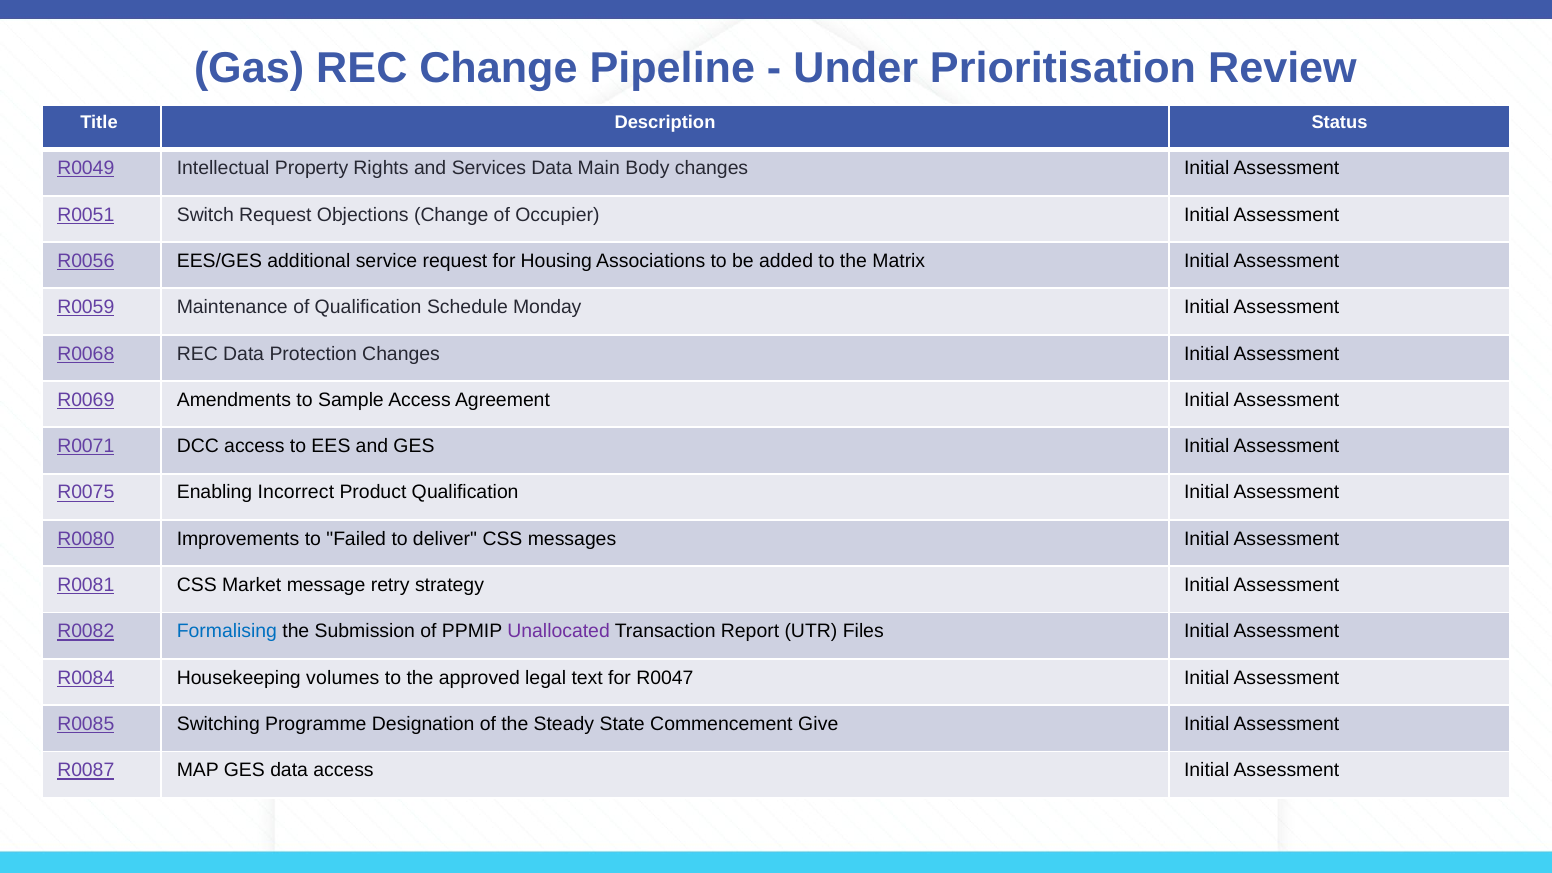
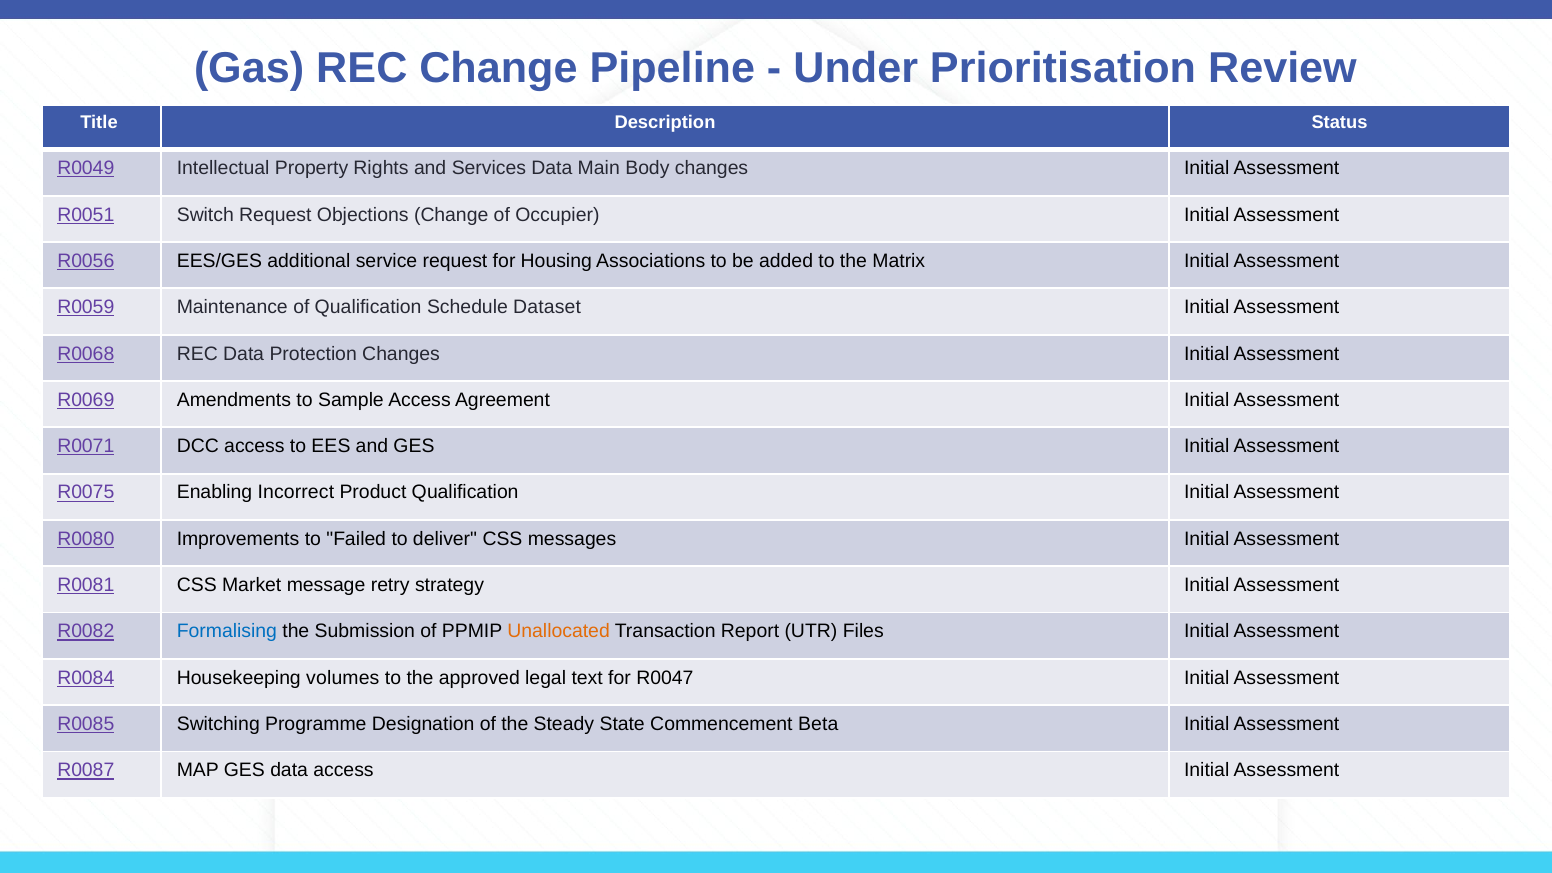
Monday: Monday -> Dataset (547, 307)
Unallocated colour: purple -> orange (559, 631)
Give: Give -> Beta (818, 724)
